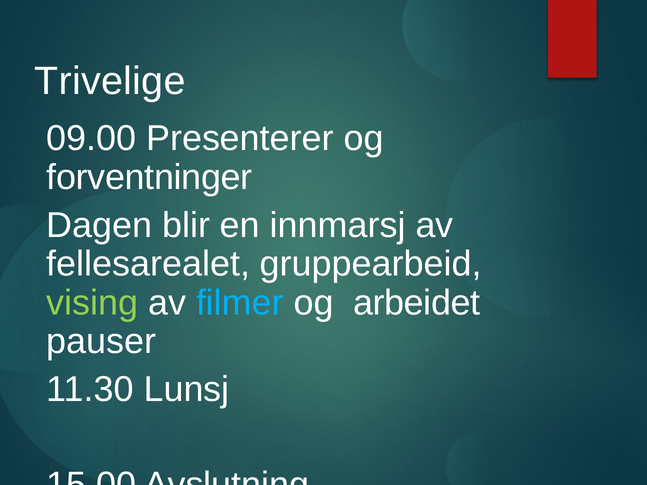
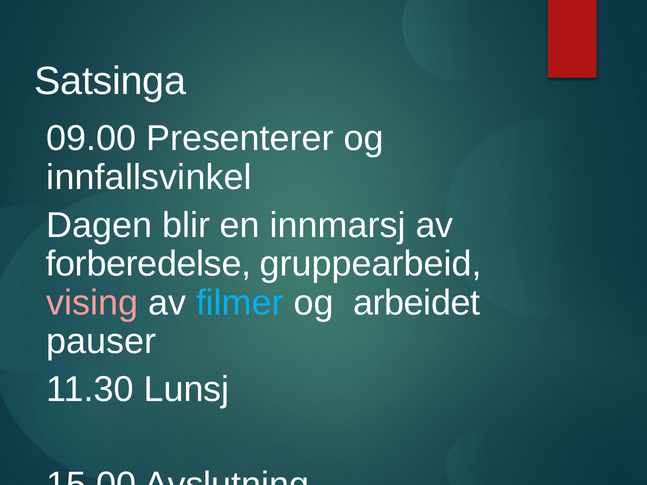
Trivelige: Trivelige -> Satsinga (110, 81)
forventninger: forventninger -> innfallsvinkel (149, 177)
fellesarealet: fellesarealet -> forberedelse (148, 264)
vising colour: light green -> pink (92, 303)
